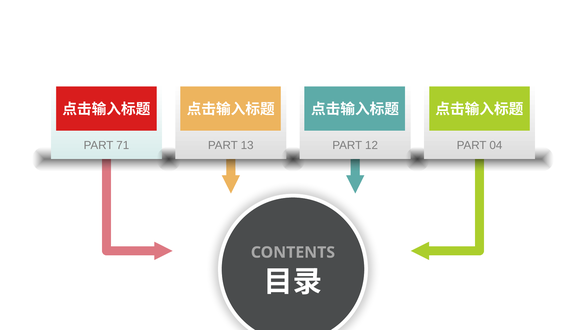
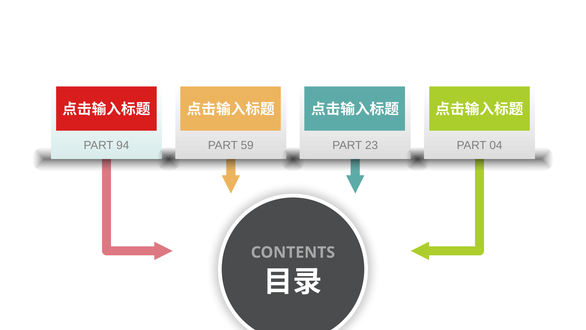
71: 71 -> 94 (123, 145)
13: 13 -> 59 (247, 145)
12: 12 -> 23 (372, 145)
